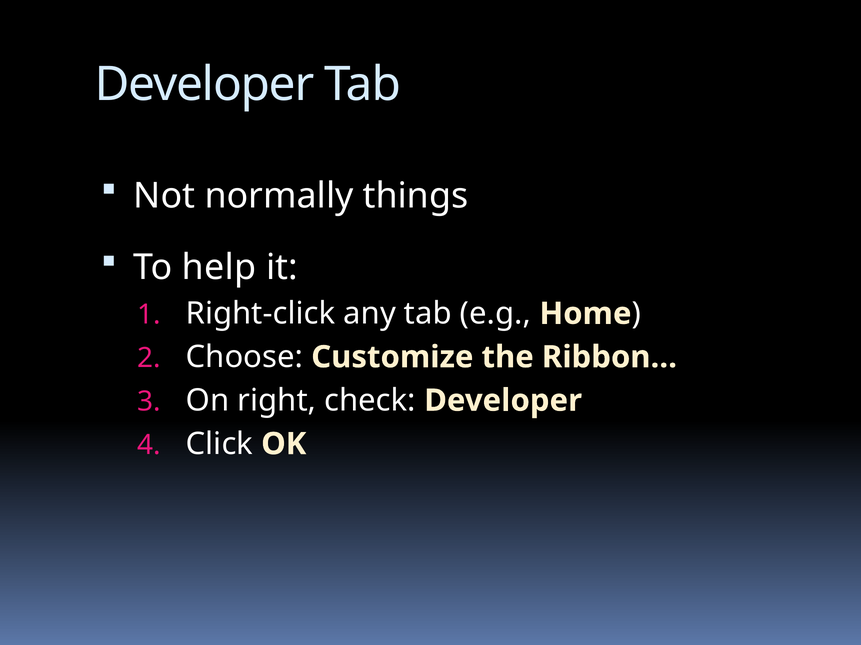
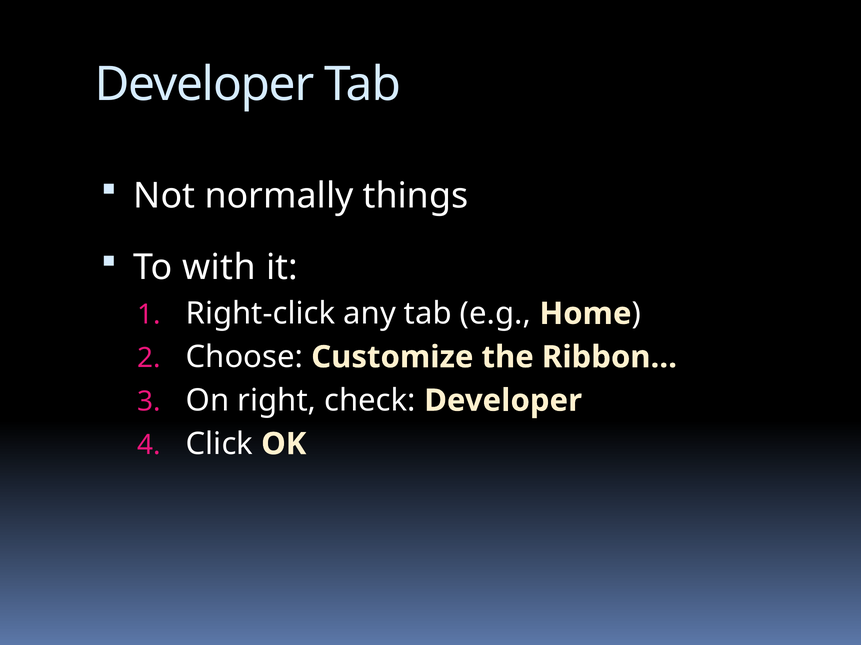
help: help -> with (219, 268)
